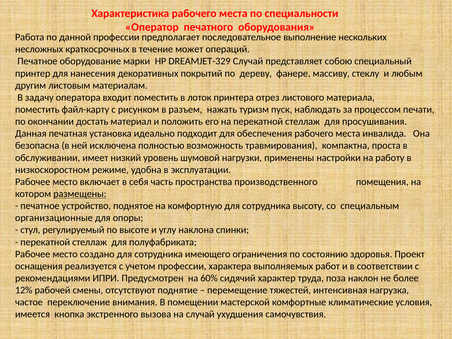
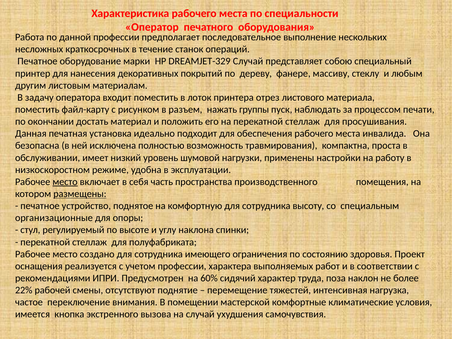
может: может -> станок (189, 49)
туризм: туризм -> группы (254, 110)
место underline: none -> present (65, 182)
12%: 12% -> 22% (24, 290)
